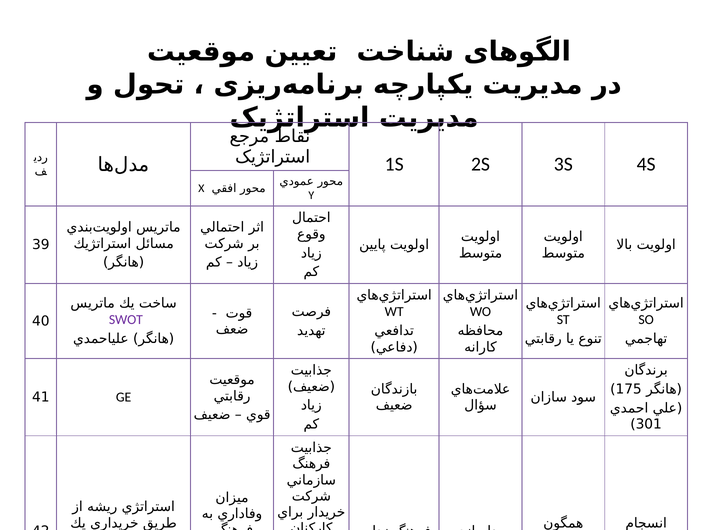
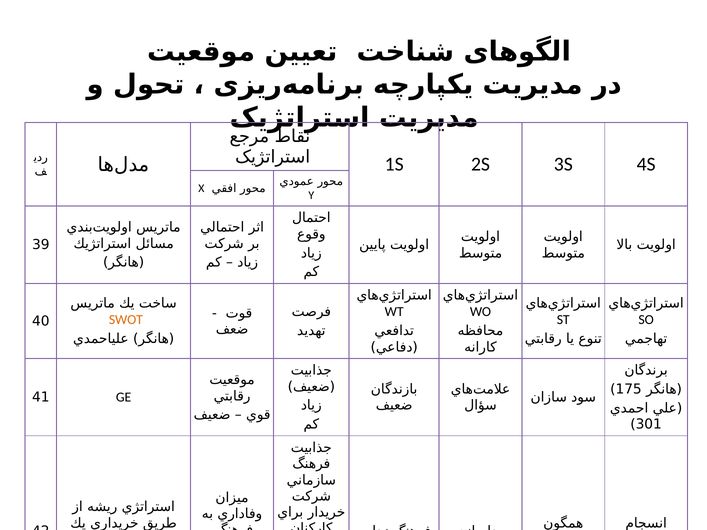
SWOT colour: purple -> orange (126, 320)
